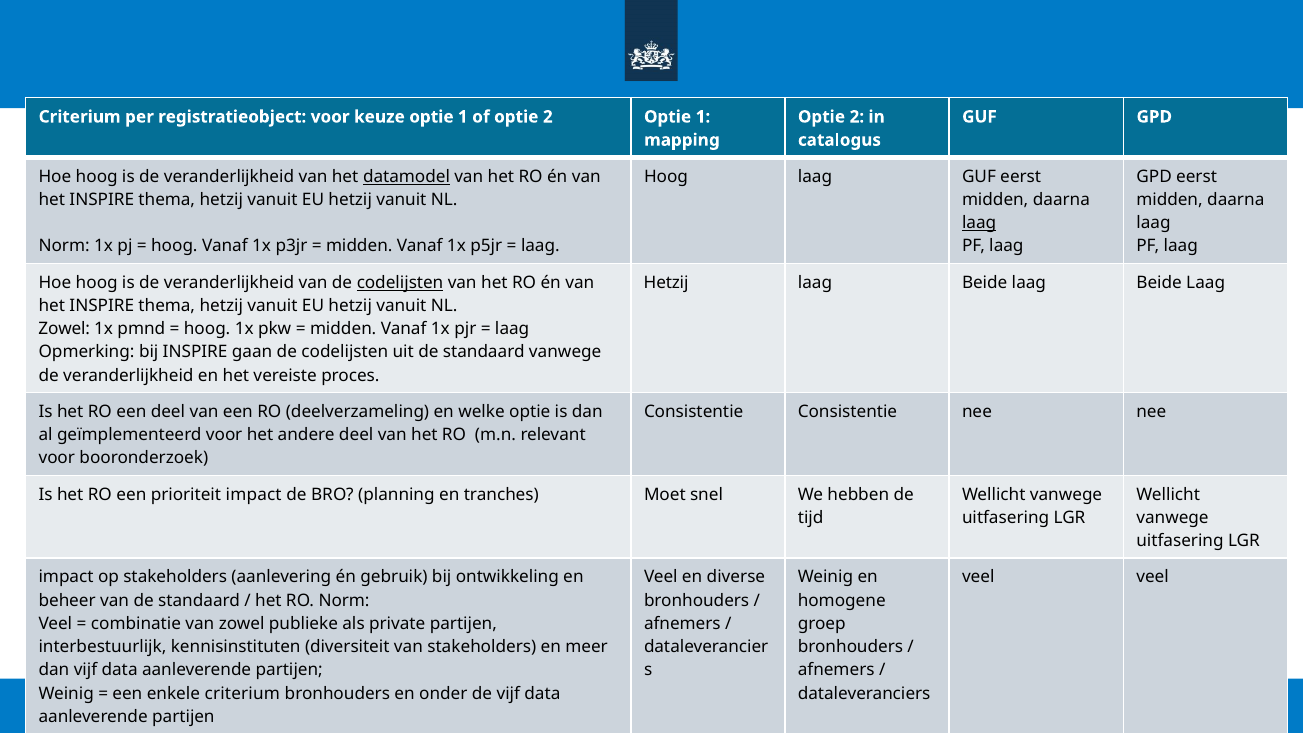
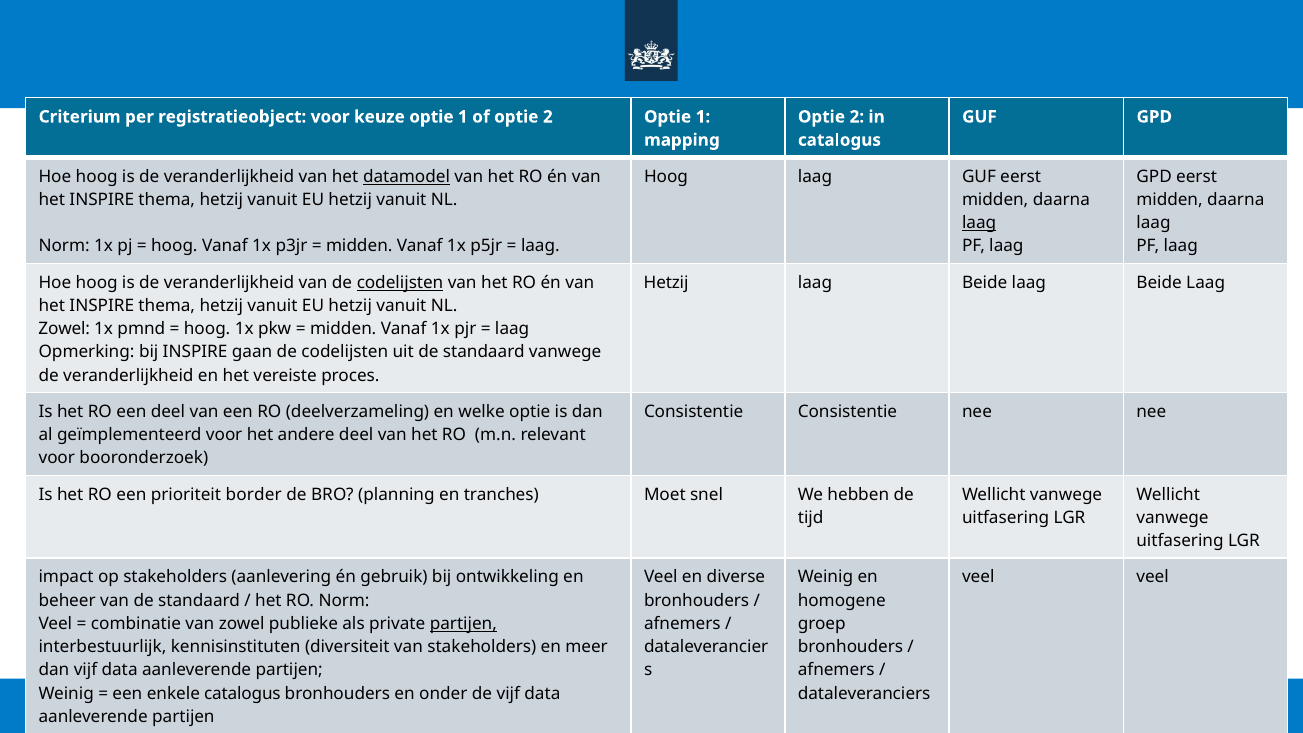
prioriteit impact: impact -> border (254, 494)
partijen underline: none -> present (463, 624)
enkele criterium: criterium -> catalogus (242, 693)
